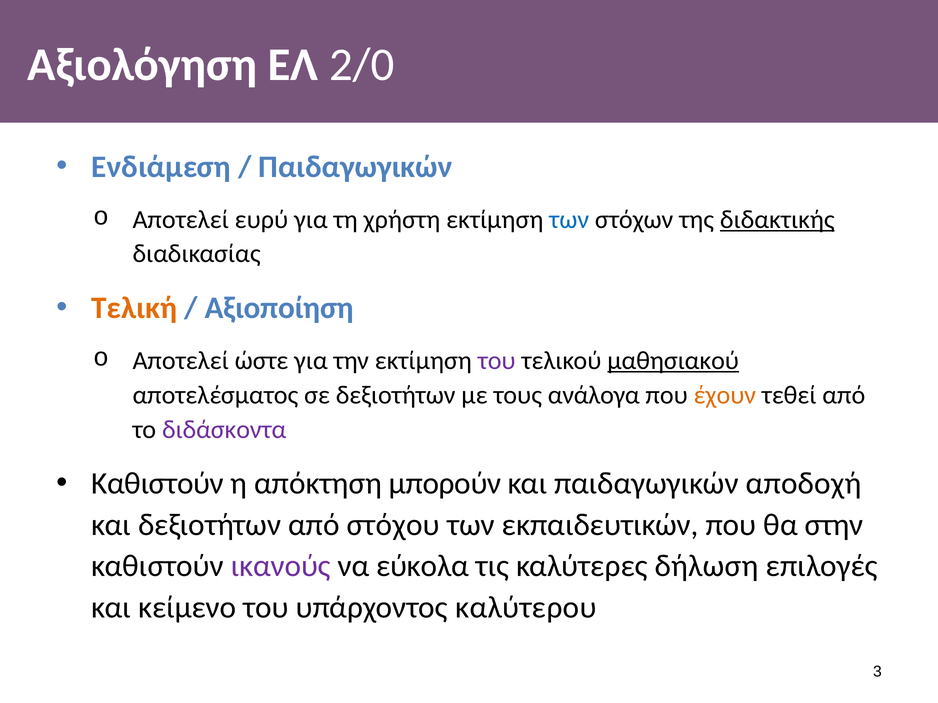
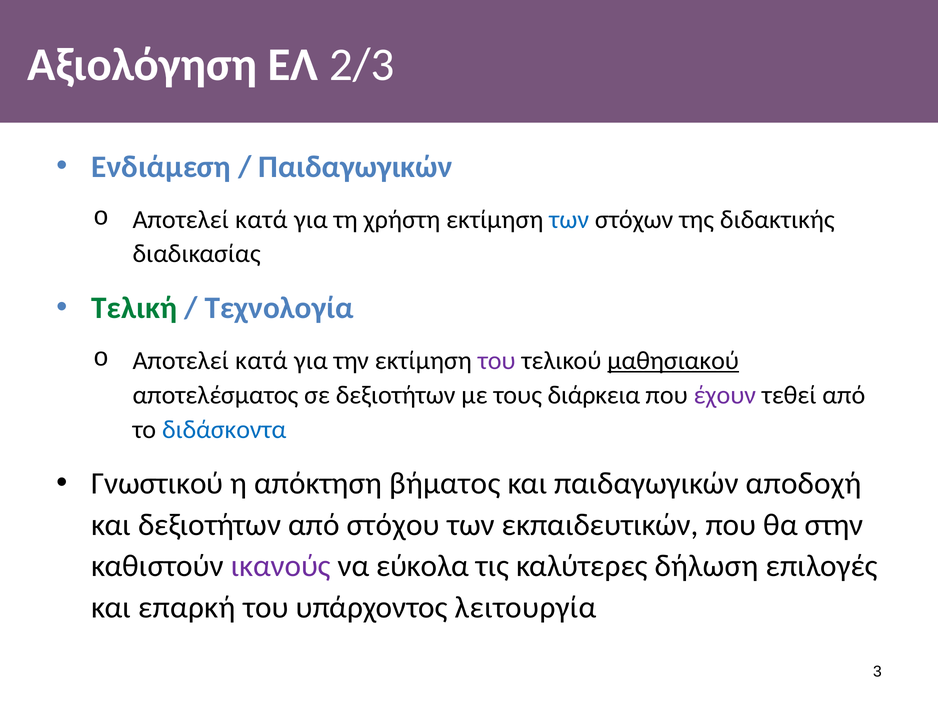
2/0: 2/0 -> 2/3 (362, 65)
ευρύ: ευρύ -> κατά (261, 220)
διδακτικής underline: present -> none (777, 220)
Τελική colour: orange -> green (134, 308)
Αξιοποίηση: Αξιοποίηση -> Τεχνολογία (279, 308)
ώστε: ώστε -> κατά (261, 361)
ανάλογα: ανάλογα -> διάρκεια (594, 395)
έχουν colour: orange -> purple (725, 395)
διδάσκοντα colour: purple -> blue (224, 430)
Καθιστούν: Καθιστούν -> Γνωστικού (157, 484)
μπορούν: μπορούν -> βήματος (445, 484)
κείμενο: κείμενο -> επαρκή (187, 608)
καλύτερου: καλύτερου -> λειτουργία (526, 608)
